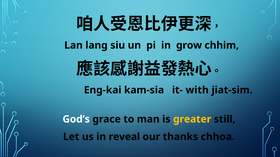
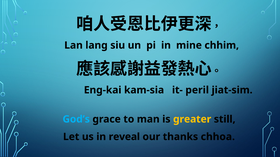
grow: grow -> mine (189, 45)
with: with -> peril (197, 90)
God’s colour: white -> light blue (76, 120)
